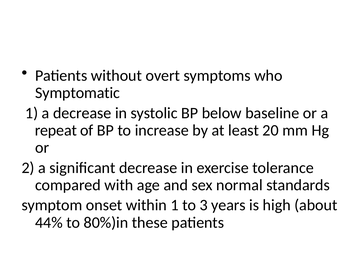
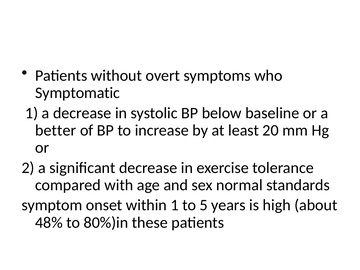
repeat: repeat -> better (56, 130)
3: 3 -> 5 (204, 205)
44%: 44% -> 48% (49, 222)
